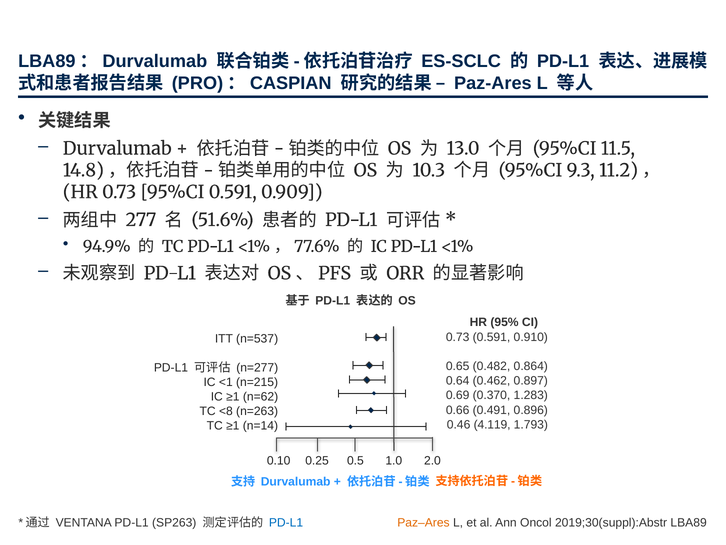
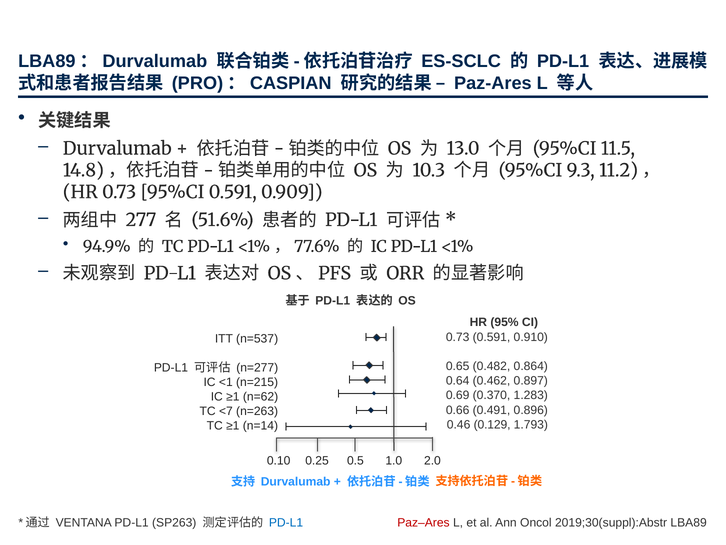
<8: <8 -> <7 (226, 411)
4.119: 4.119 -> 0.129 (492, 424)
Paz–Ares colour: orange -> red (423, 522)
